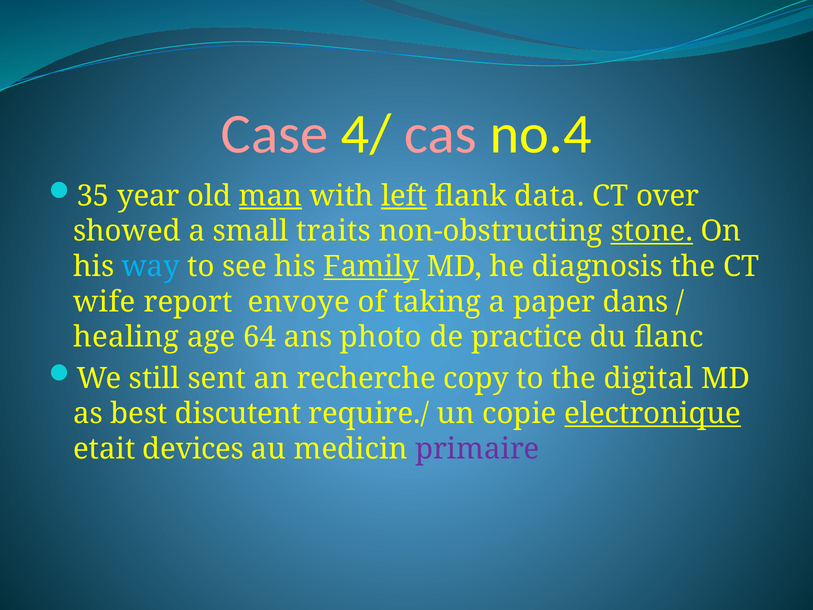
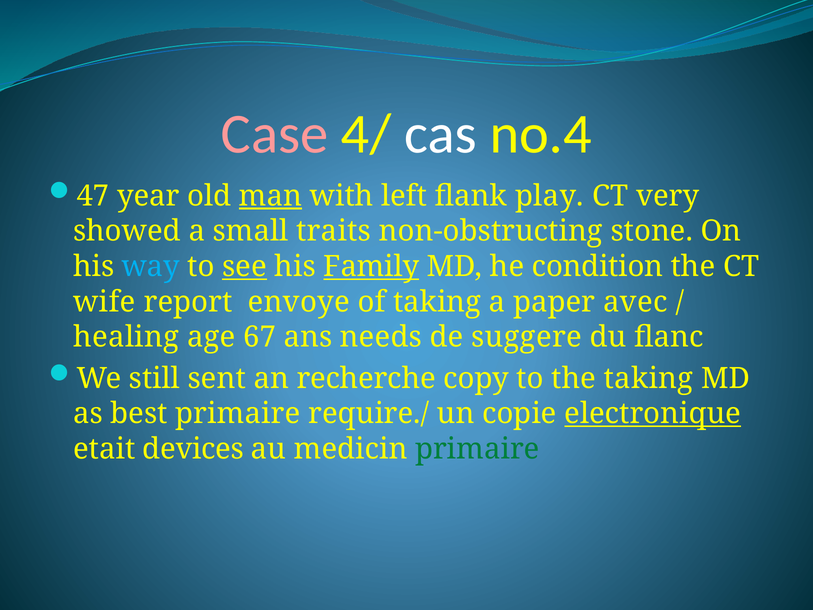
cas colour: pink -> white (441, 134)
35: 35 -> 47 (93, 196)
left underline: present -> none (404, 196)
data: data -> play (549, 196)
over: over -> very (668, 196)
stone underline: present -> none (652, 231)
see underline: none -> present (245, 266)
diagnosis: diagnosis -> condition (598, 266)
dans: dans -> avec (635, 302)
64: 64 -> 67 (260, 337)
photo: photo -> needs (381, 337)
practice: practice -> suggere (527, 337)
the digital: digital -> taking (648, 378)
best discutent: discutent -> primaire (238, 413)
primaire colour: purple -> green (477, 449)
